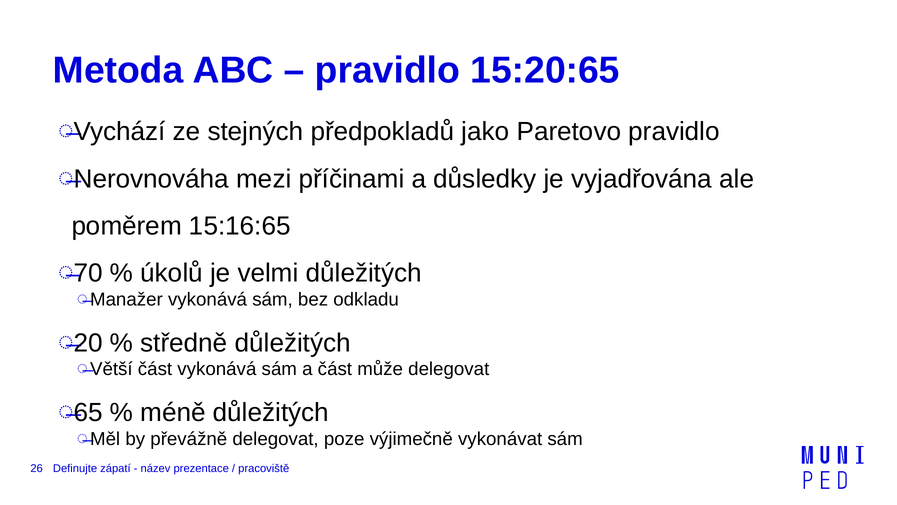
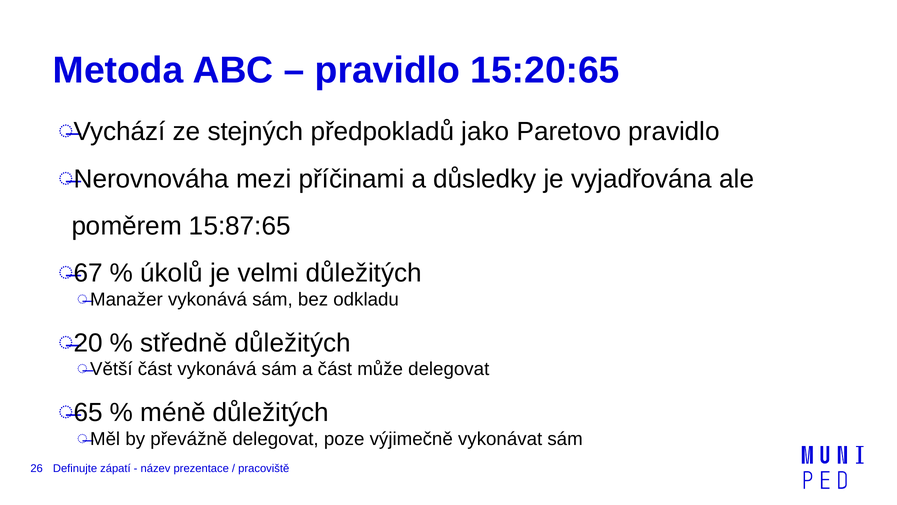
15:16:65: 15:16:65 -> 15:87:65 (240, 226)
70: 70 -> 67 (88, 273)
